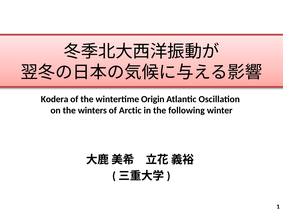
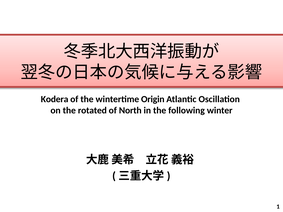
winters: winters -> rotated (92, 111)
Arctic: Arctic -> North (130, 111)
